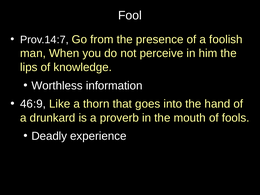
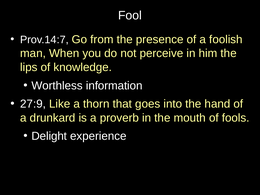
46:9: 46:9 -> 27:9 (33, 104)
Deadly: Deadly -> Delight (49, 136)
